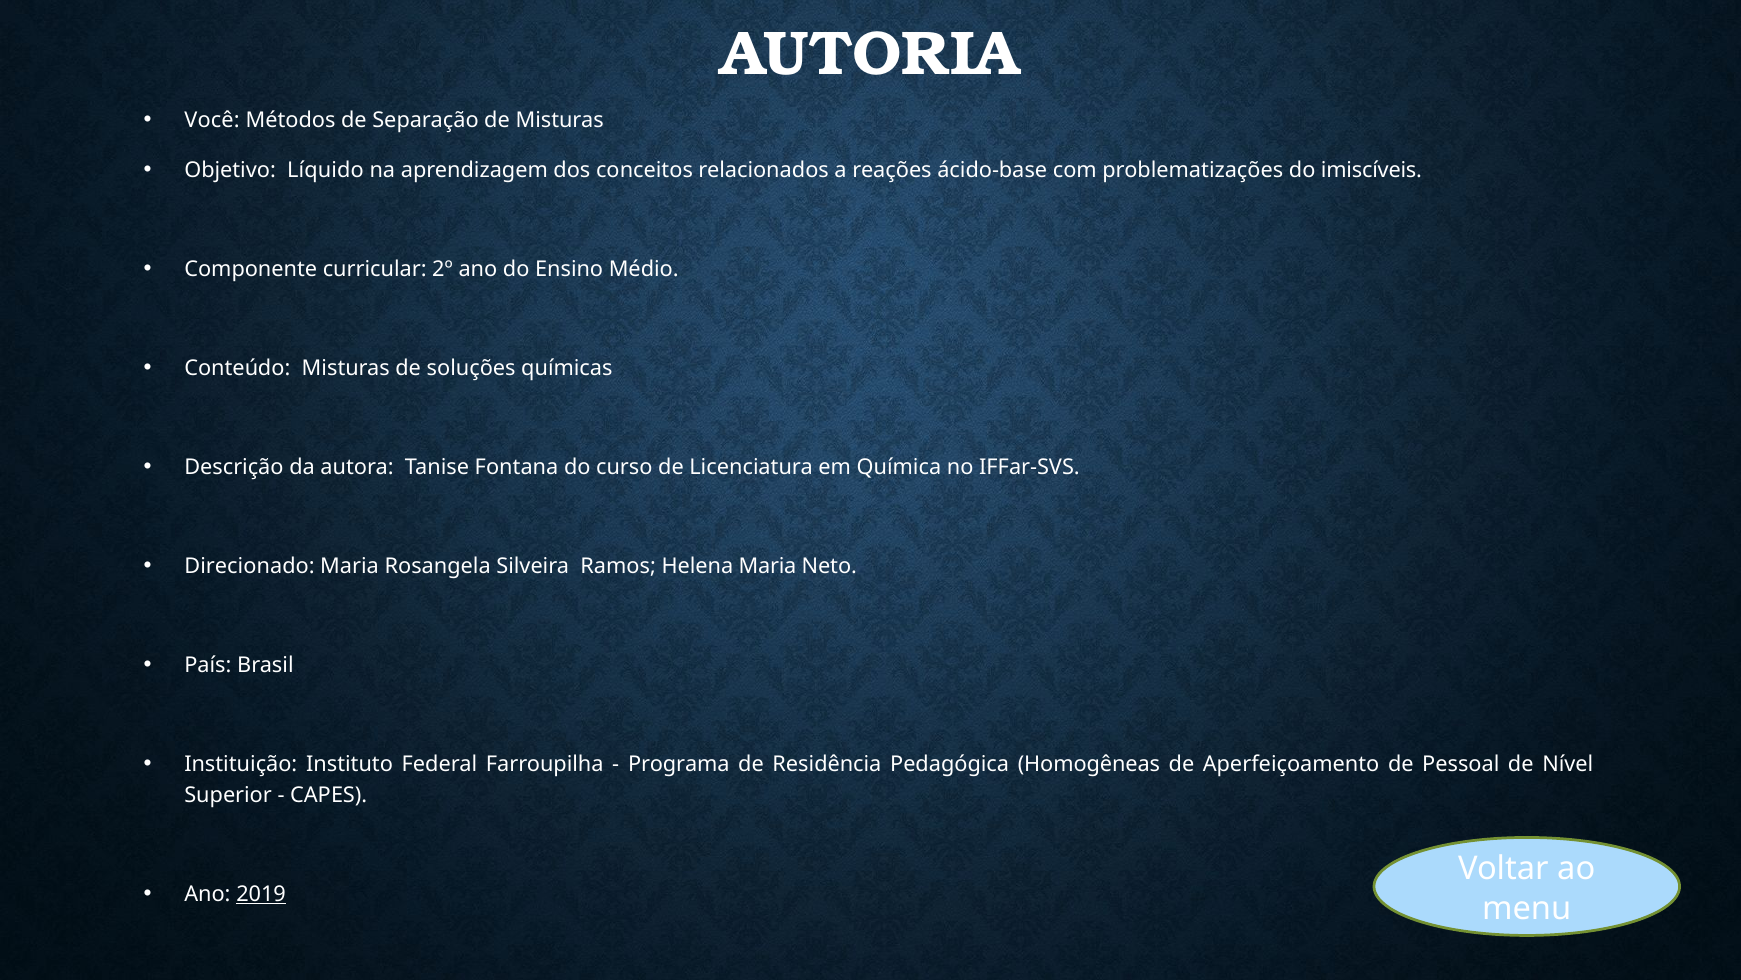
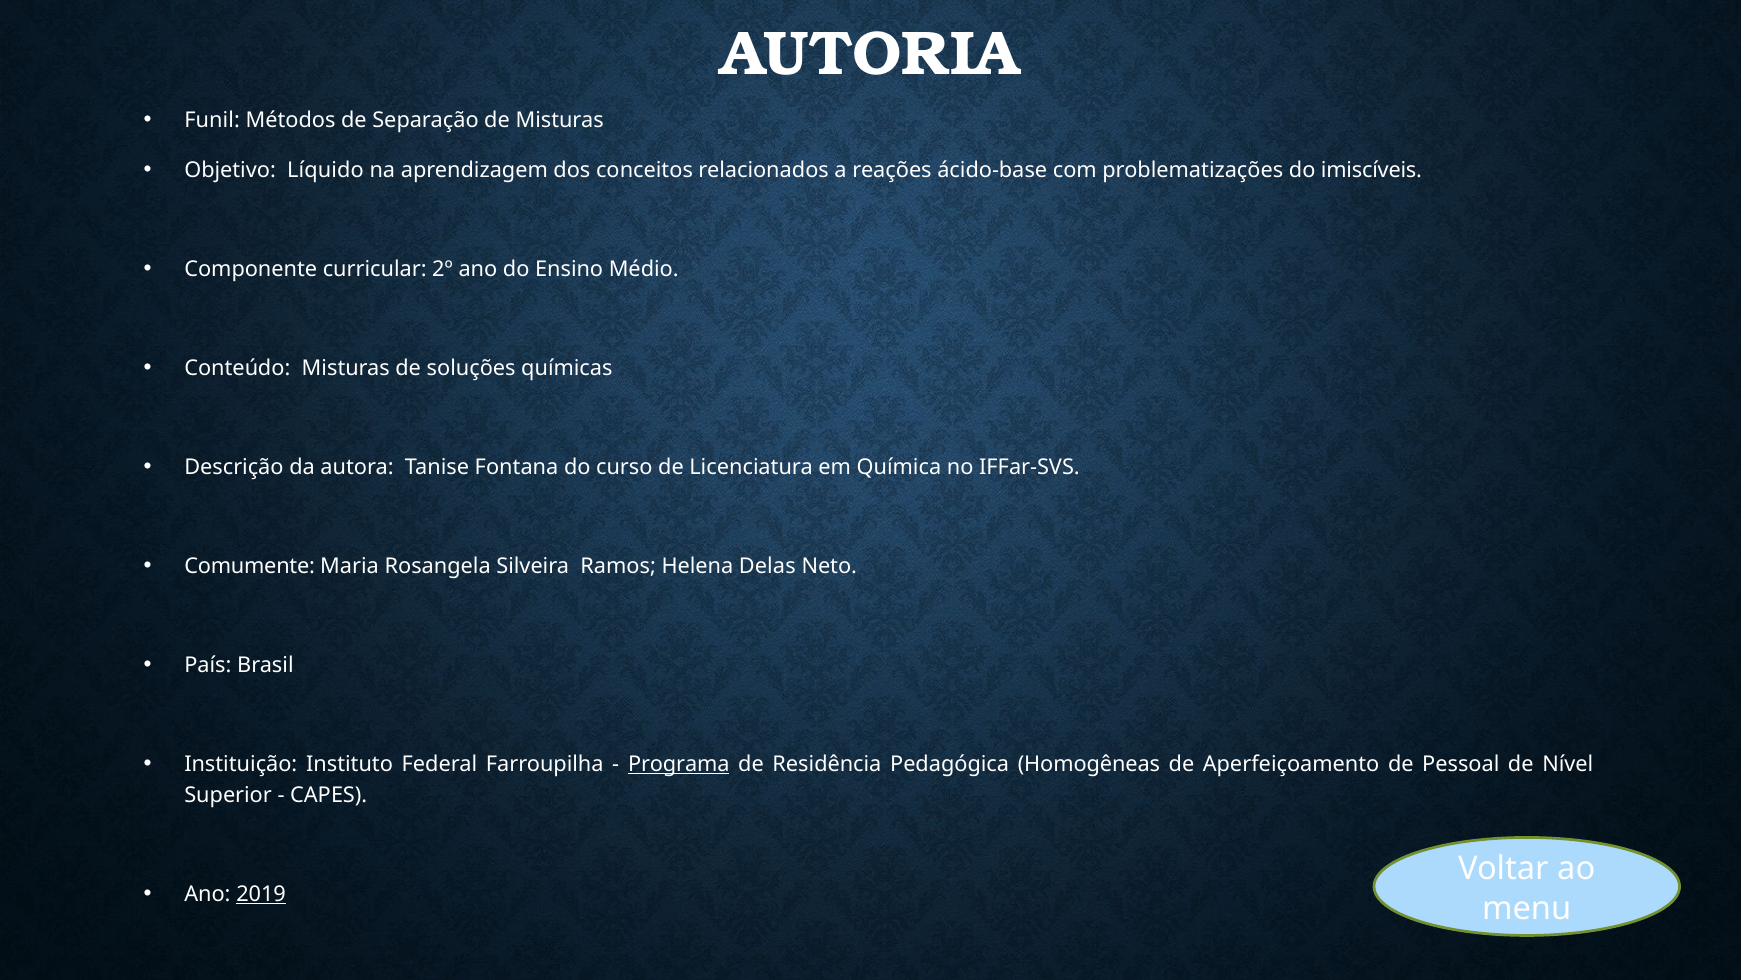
Você: Você -> Funil (212, 121)
Direcionado: Direcionado -> Comumente (250, 566)
Helena Maria: Maria -> Delas (767, 566)
Programa underline: none -> present (679, 763)
